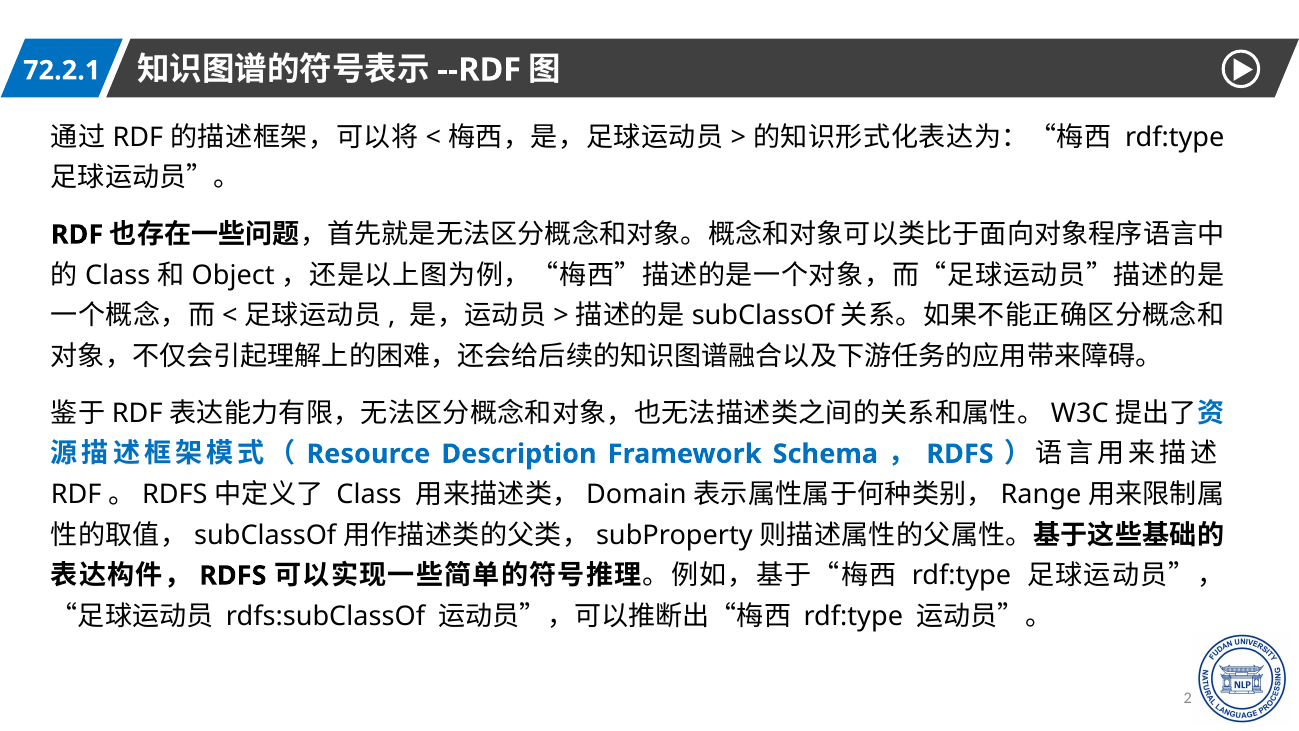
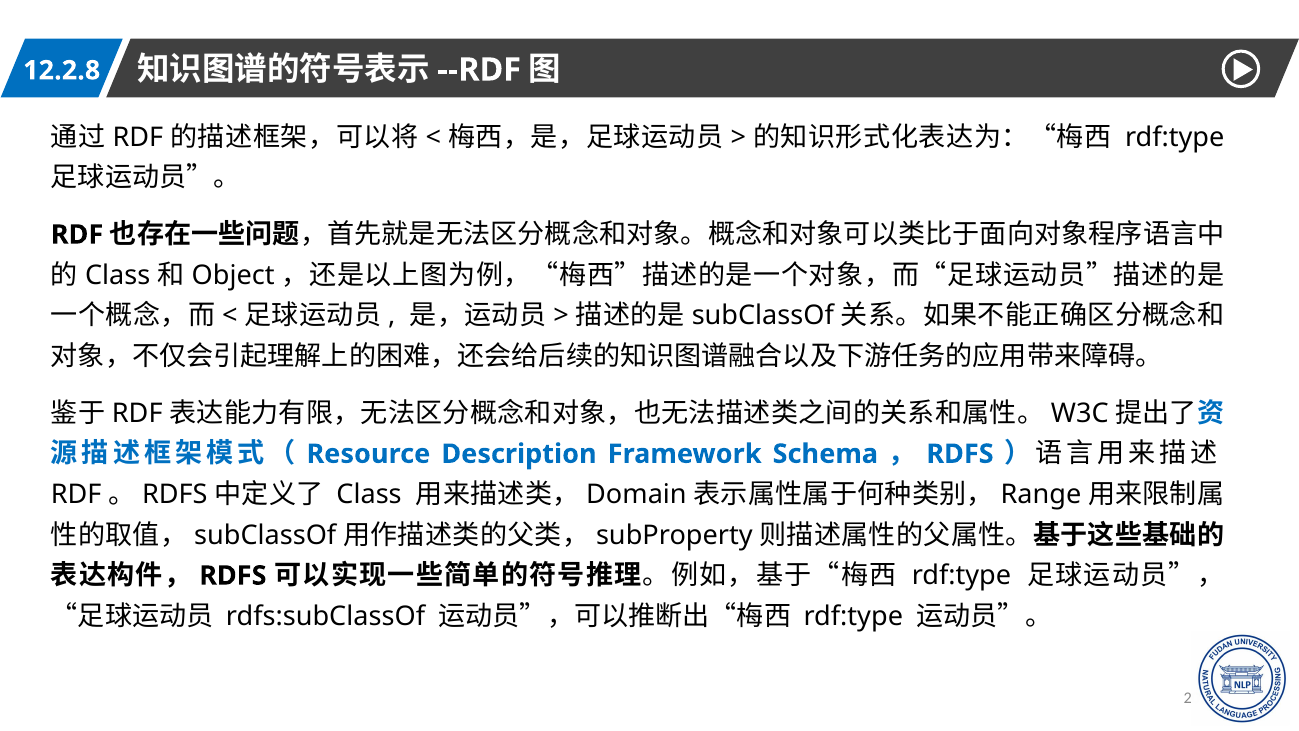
72.2.1: 72.2.1 -> 12.2.8 (62, 70)
